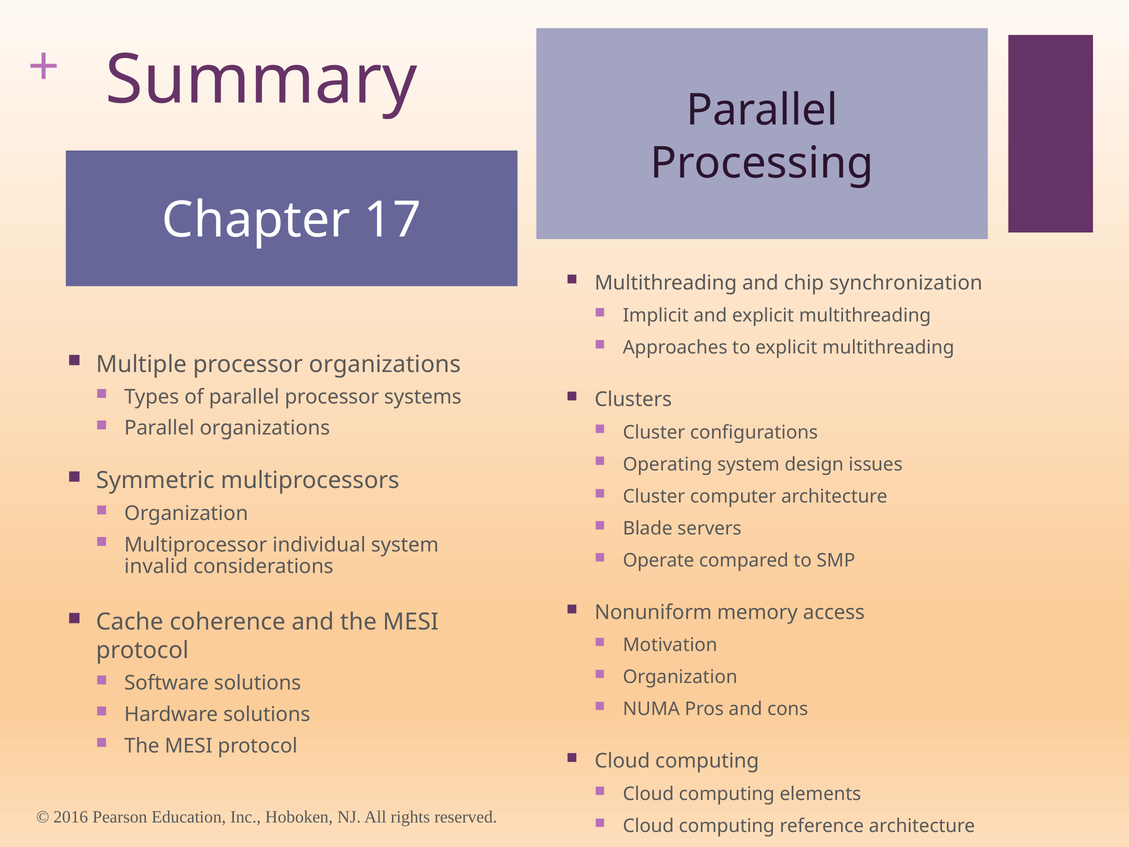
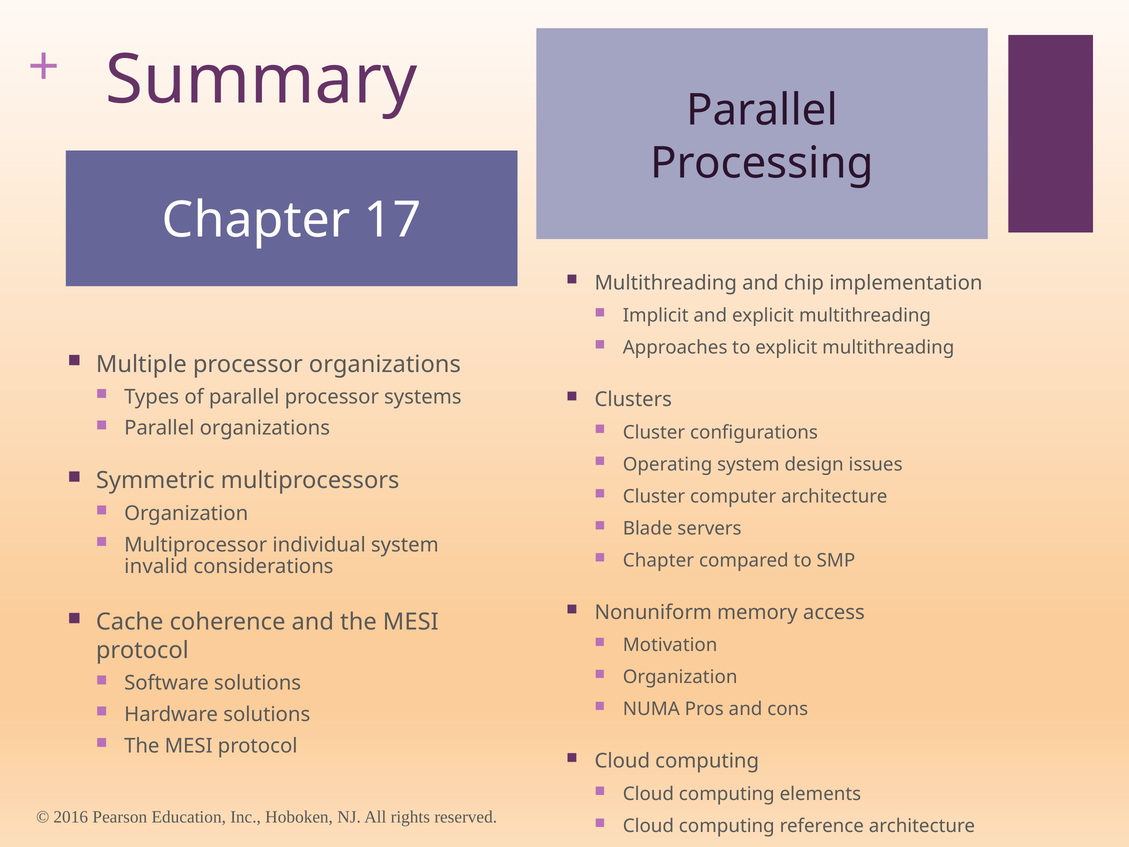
synchronization: synchronization -> implementation (906, 283)
Operate: Operate -> Chapter (658, 560)
